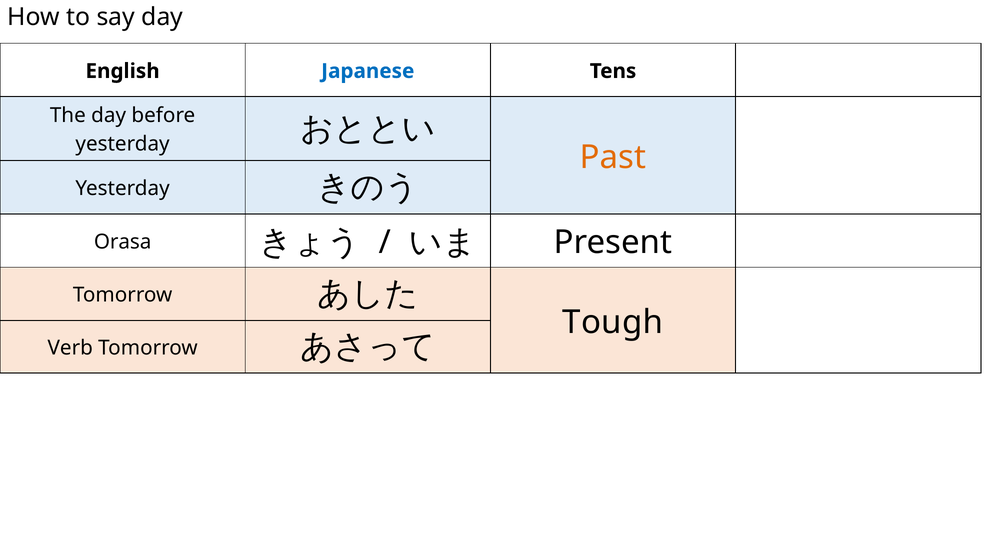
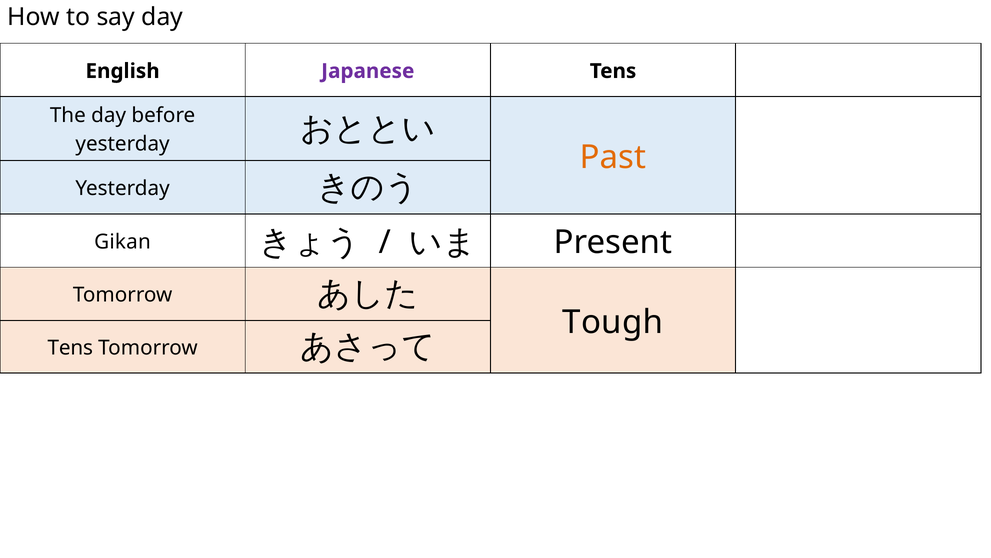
Japanese colour: blue -> purple (368, 71)
Orasa: Orasa -> Gikan (123, 242)
Verb: Verb -> Tens (70, 348)
